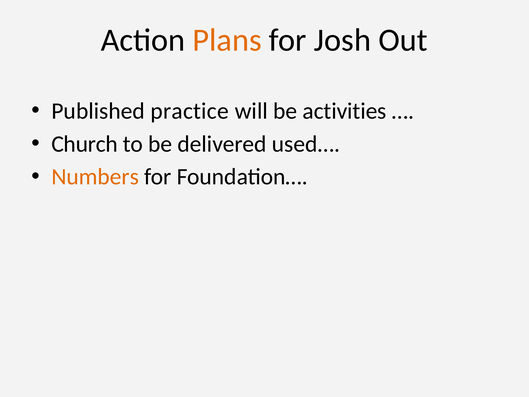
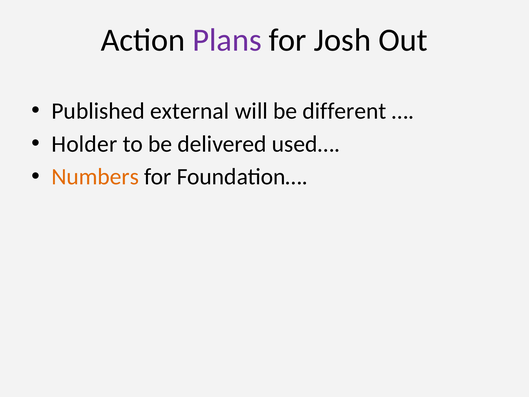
Plans colour: orange -> purple (227, 40)
practice: practice -> external (190, 111)
activities: activities -> different (344, 111)
Church: Church -> Holder (84, 144)
